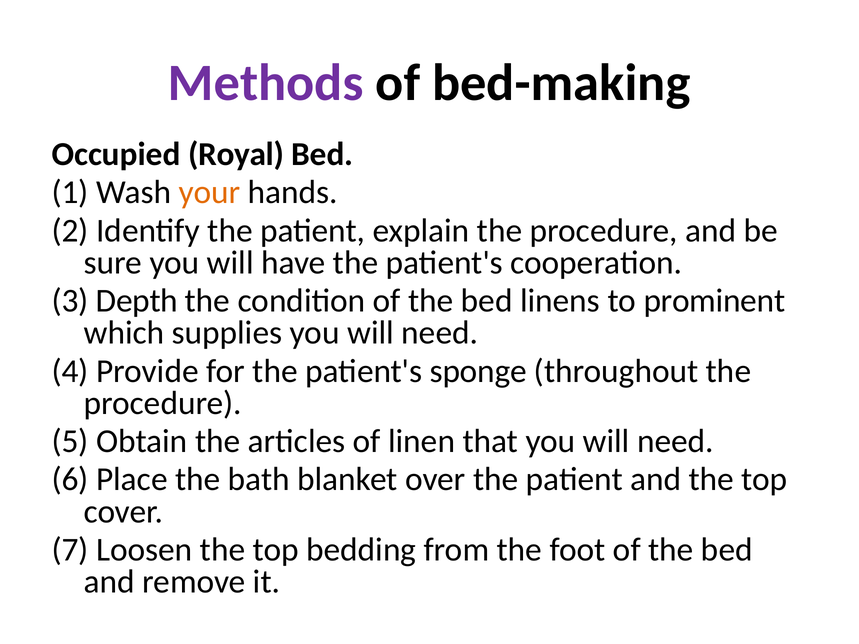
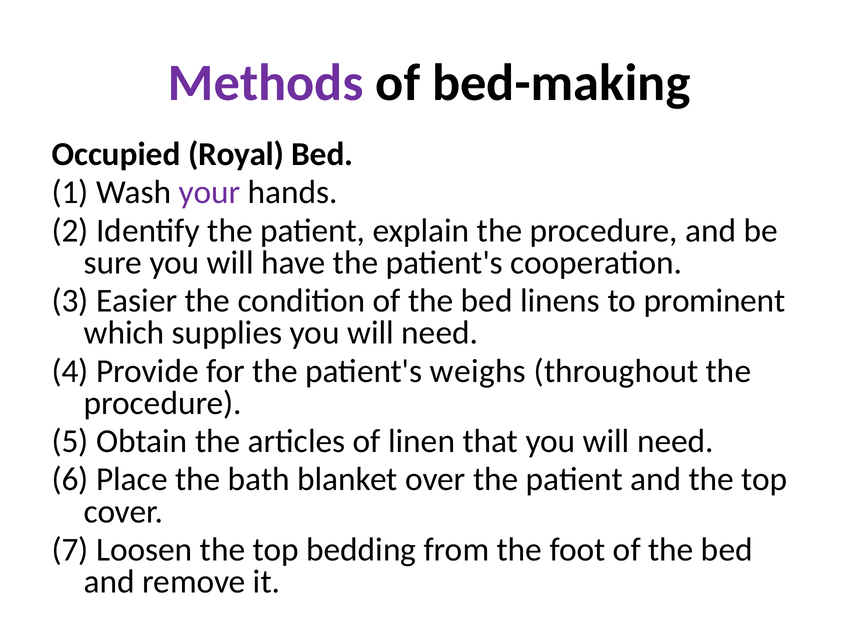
your colour: orange -> purple (209, 192)
Depth: Depth -> Easier (137, 301)
sponge: sponge -> weighs (478, 371)
